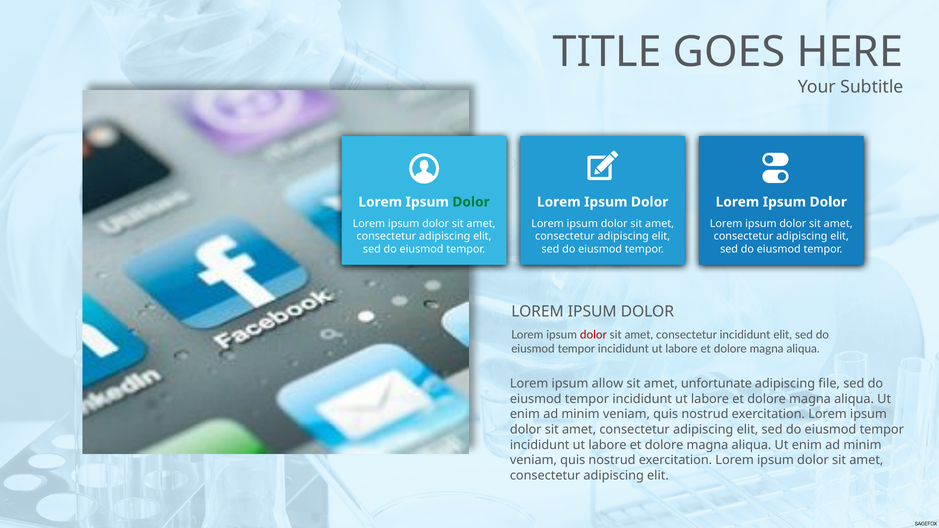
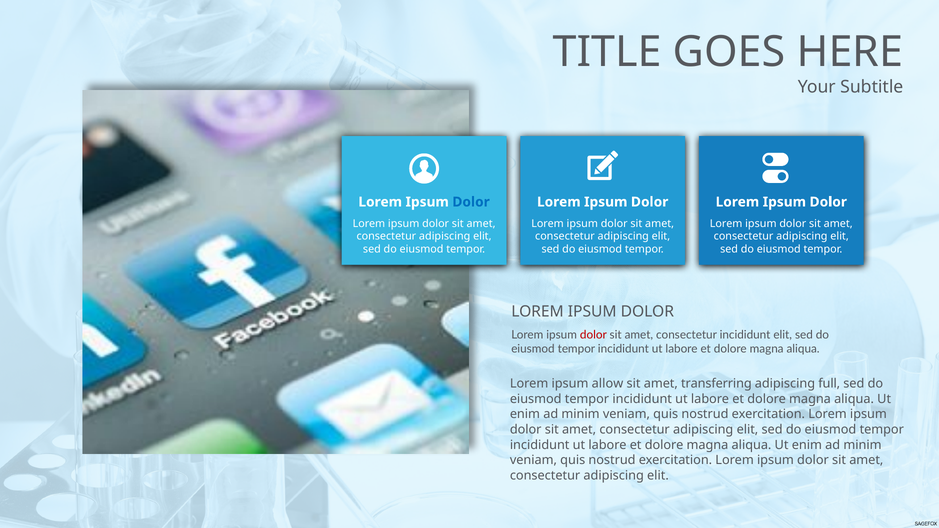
Dolor colour: green -> blue (471, 202)
unfortunate: unfortunate -> transferring (716, 384)
file: file -> full (829, 384)
